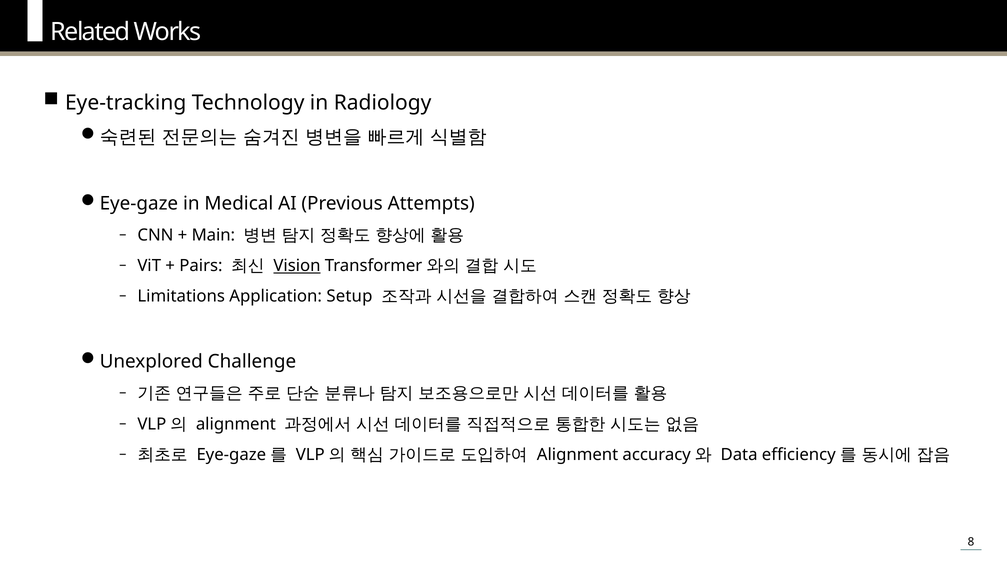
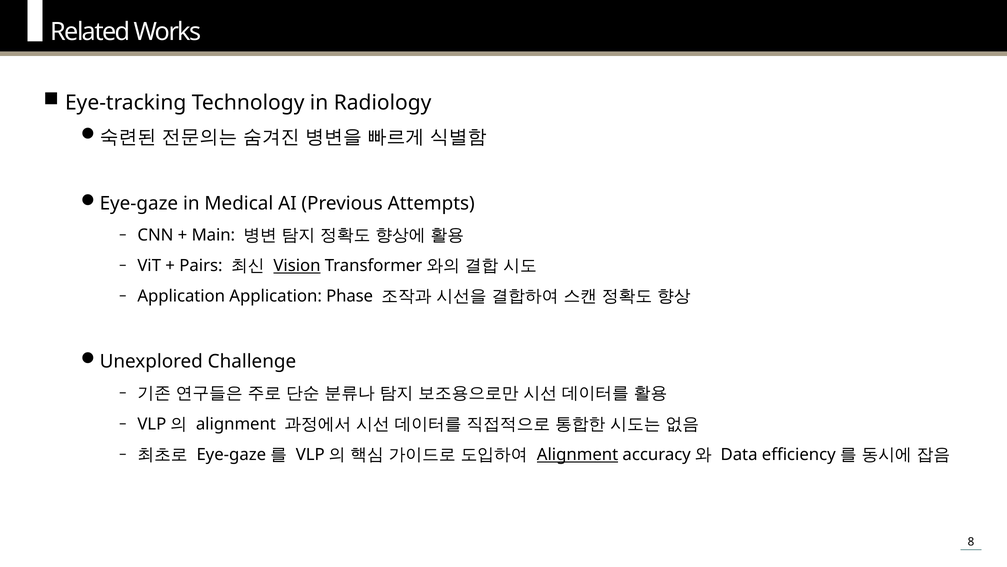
Limitations: Limitations -> Application (181, 296)
Setup: Setup -> Phase (350, 296)
Alignment underline: none -> present (578, 454)
